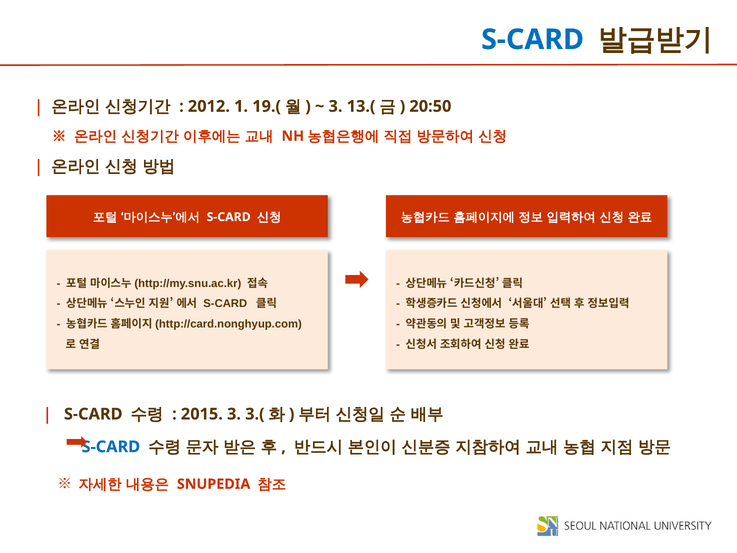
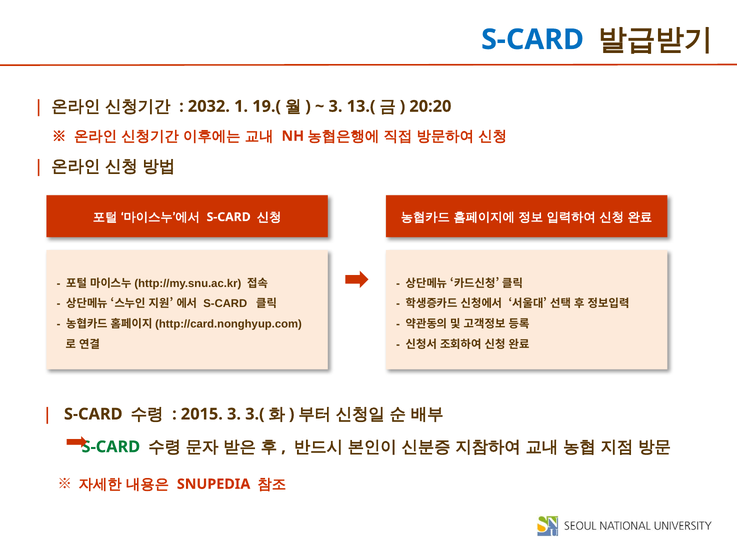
2012: 2012 -> 2032 (209, 106)
20:50: 20:50 -> 20:20 (430, 106)
S-CARD colour: blue -> green (111, 447)
